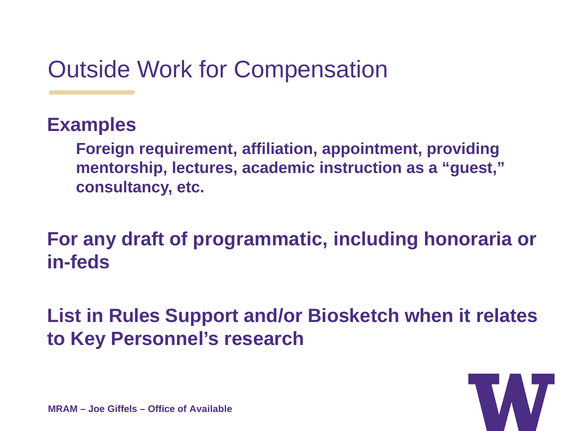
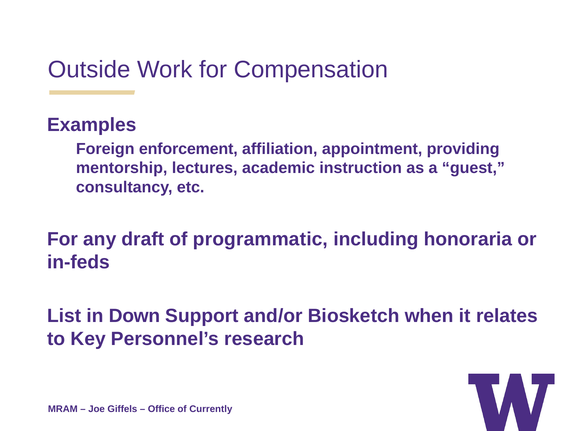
requirement: requirement -> enforcement (188, 149)
Rules: Rules -> Down (135, 316)
Available: Available -> Currently (211, 409)
